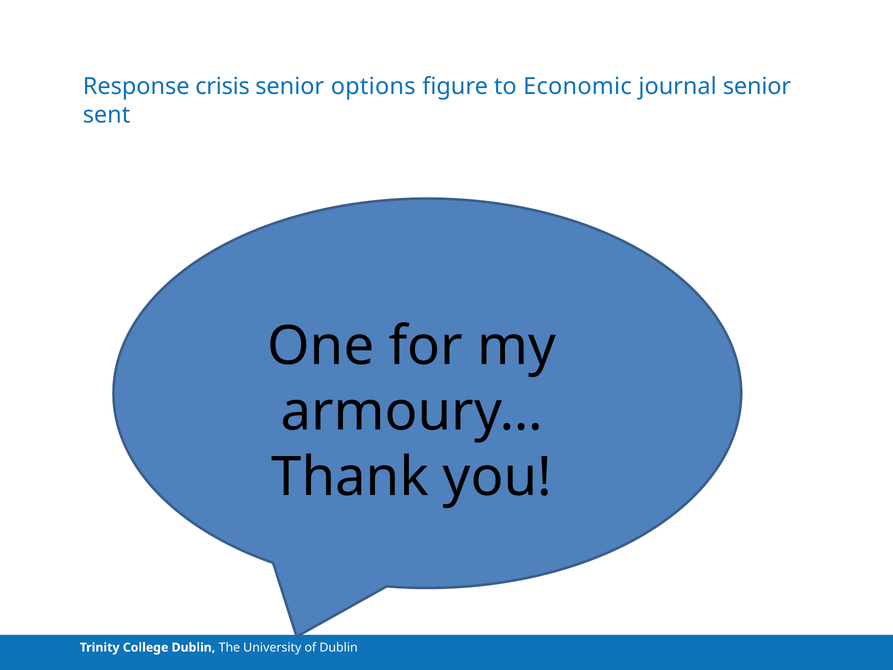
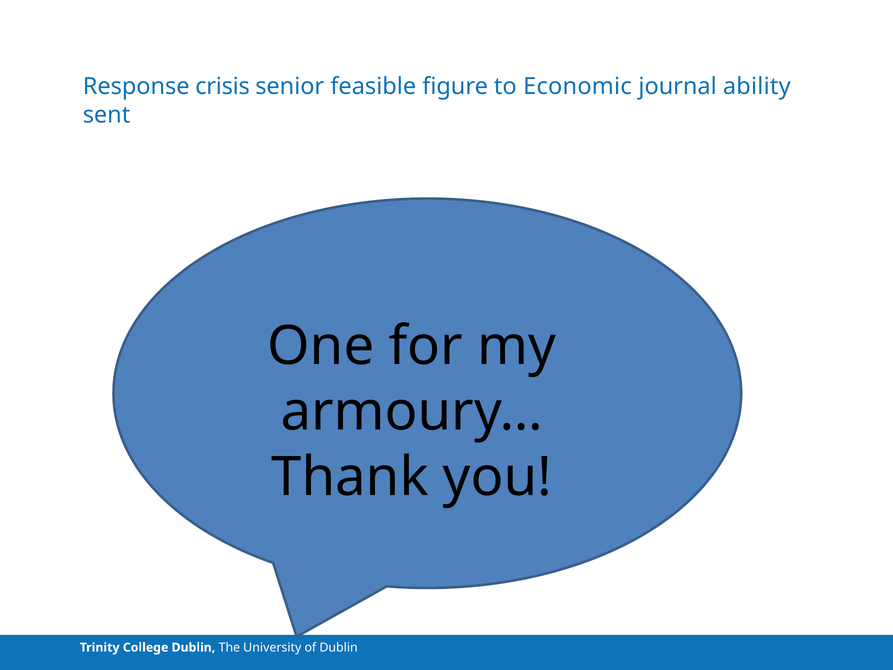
options: options -> feasible (373, 87)
journal senior: senior -> ability (757, 87)
